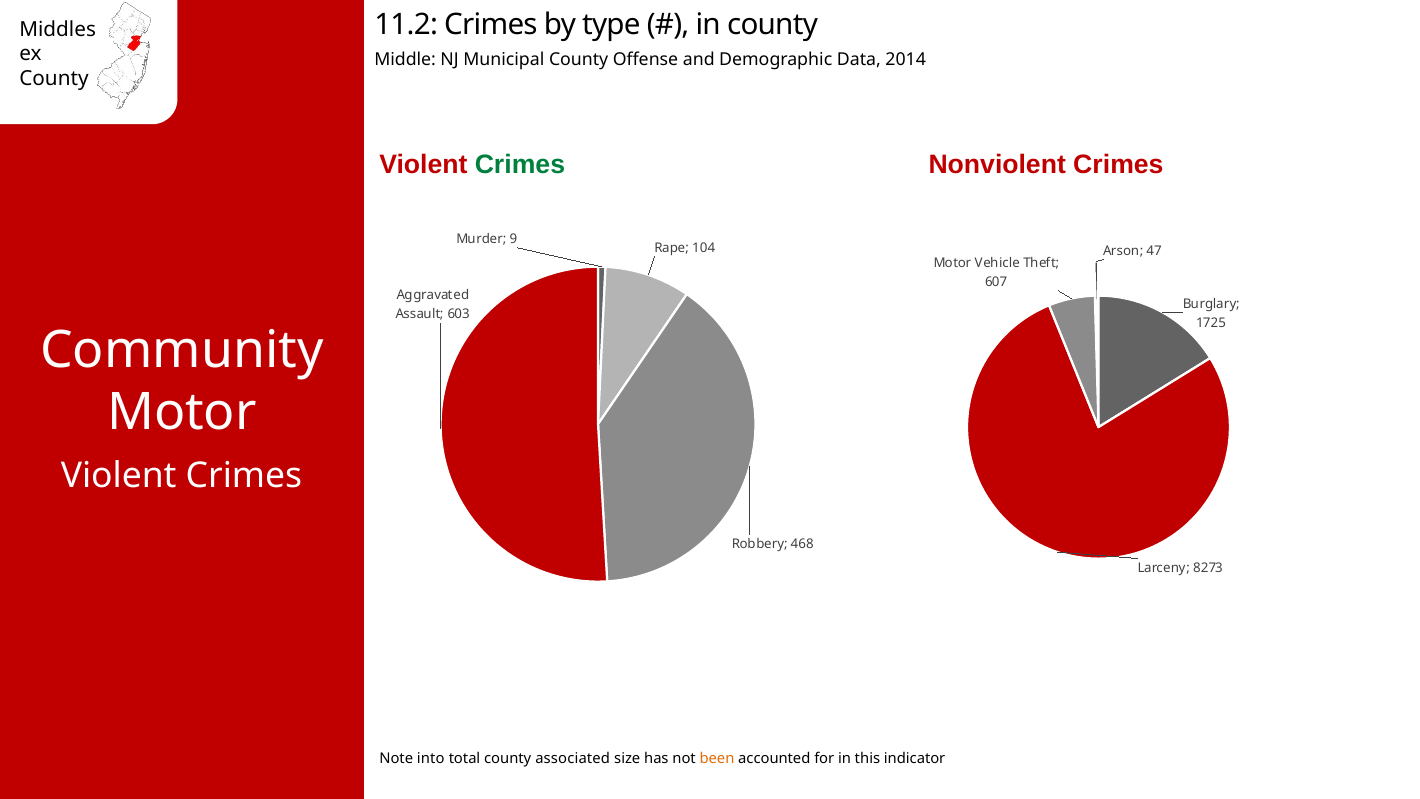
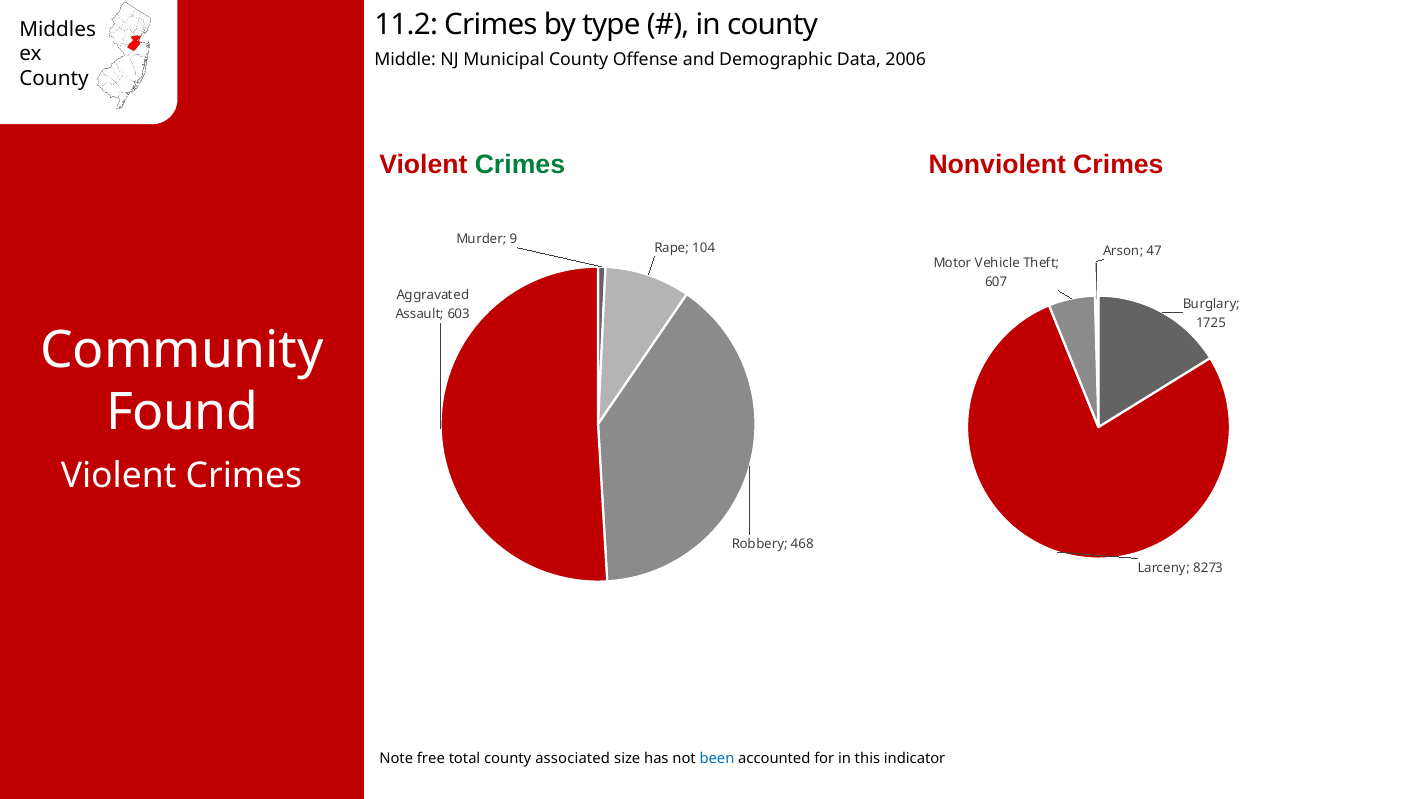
2014: 2014 -> 2006 (906, 60)
Motor: Motor -> Found (182, 413)
into: into -> free (431, 759)
been colour: orange -> blue (717, 759)
